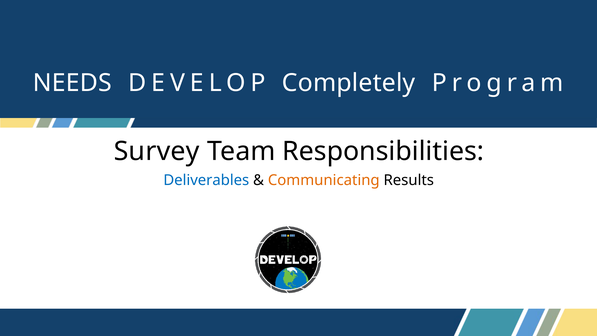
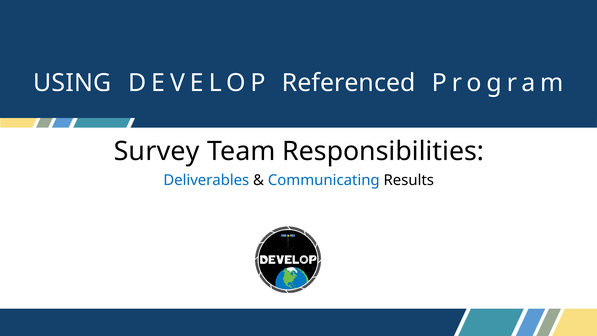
NEEDS: NEEDS -> USING (72, 83)
Completely: Completely -> Referenced (349, 83)
Communicating colour: orange -> blue (324, 180)
